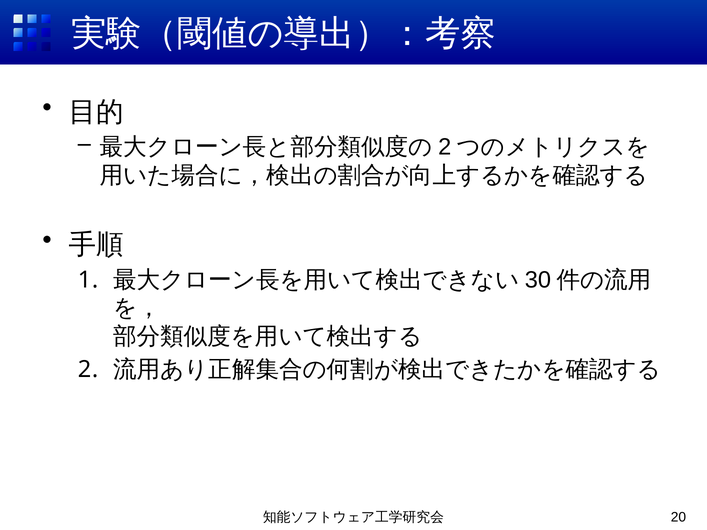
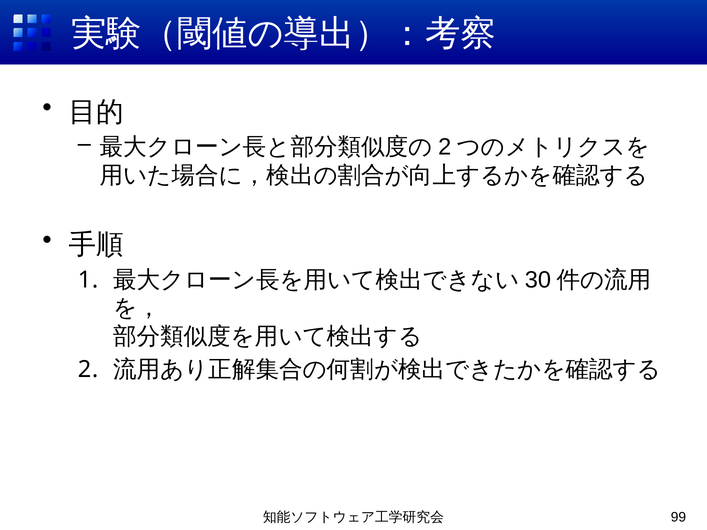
20: 20 -> 99 (678, 518)
